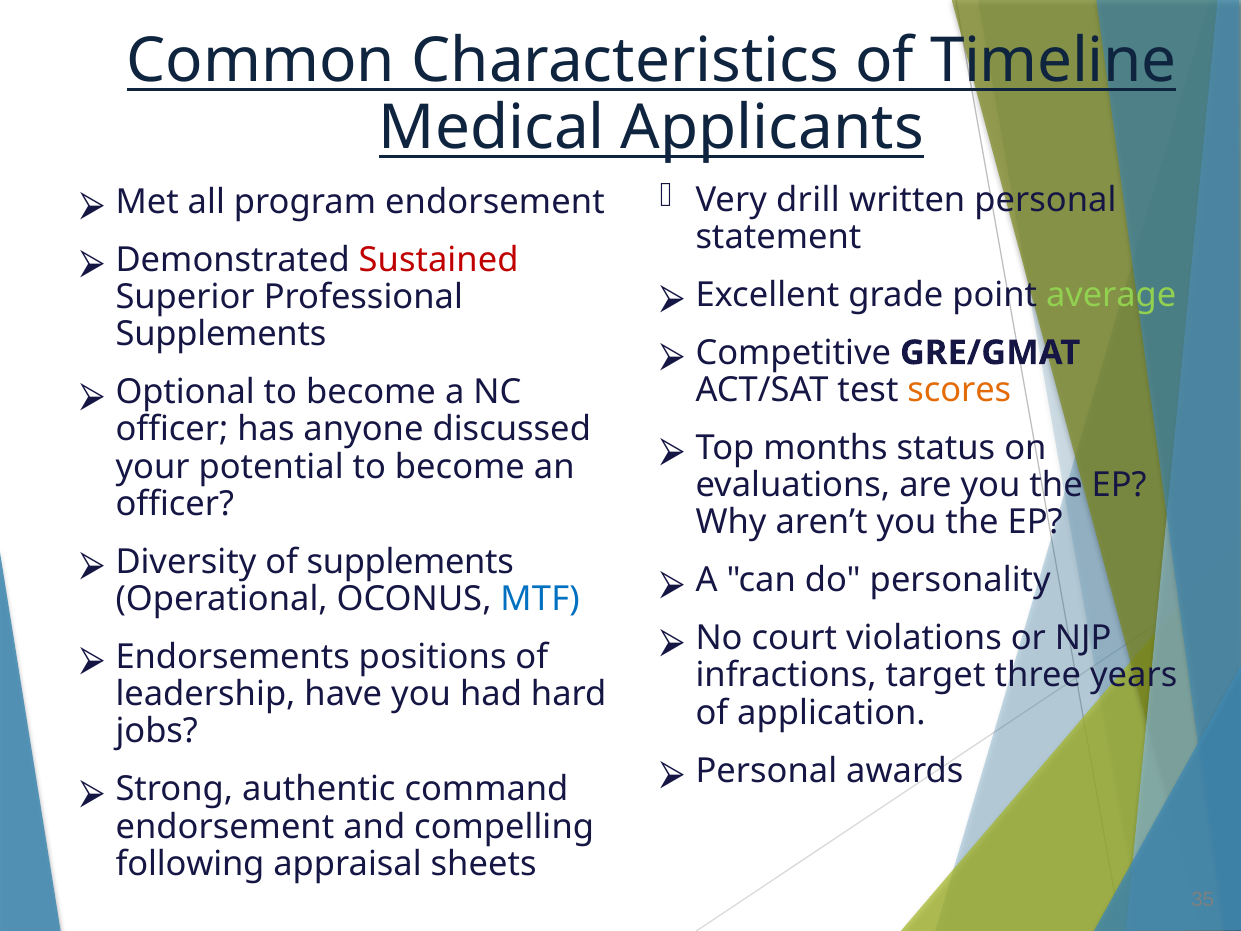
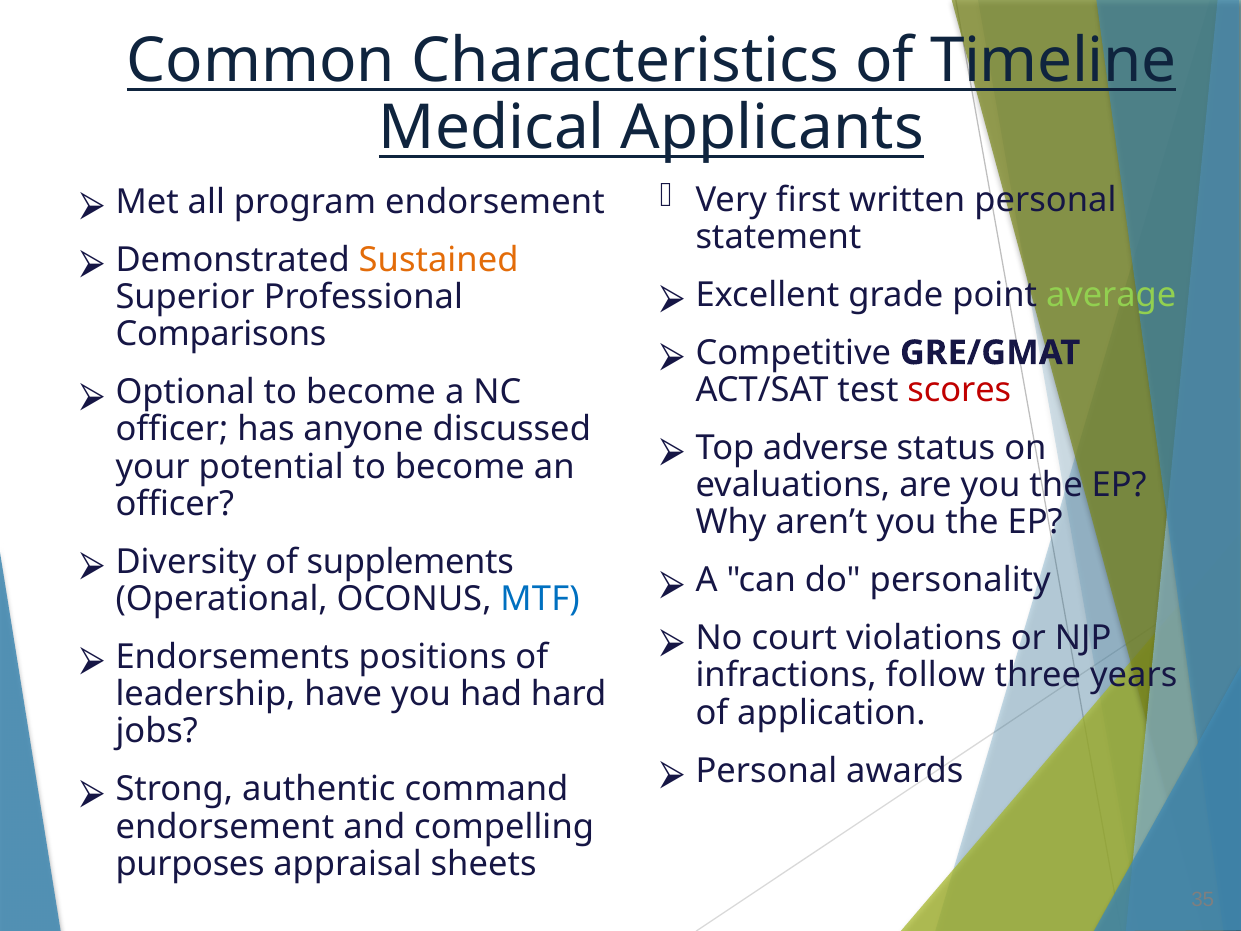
drill: drill -> first (808, 200)
Sustained colour: red -> orange (439, 260)
Supplements: Supplements -> Comparisons (221, 334)
scores colour: orange -> red (959, 390)
months: months -> adverse (826, 448)
target: target -> follow (935, 675)
following: following -> purposes (190, 864)
